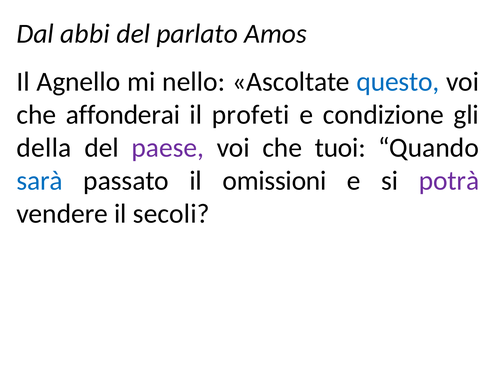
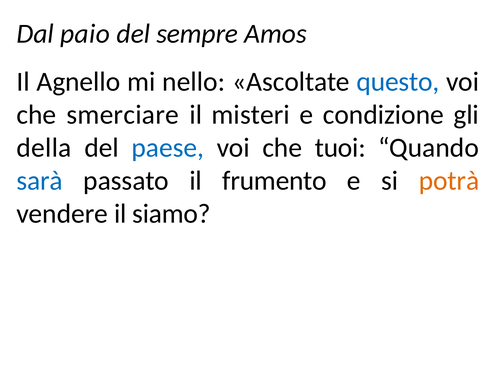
abbi: abbi -> paio (85, 34)
parlato: parlato -> sempre (197, 34)
affonderai: affonderai -> smerciare (123, 115)
profeti: profeti -> misteri (251, 115)
paese colour: purple -> blue (168, 148)
omissioni: omissioni -> frumento (275, 181)
potrà colour: purple -> orange (449, 181)
secoli: secoli -> siamo (171, 214)
